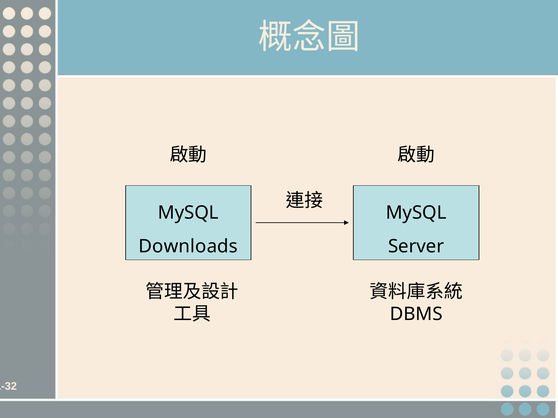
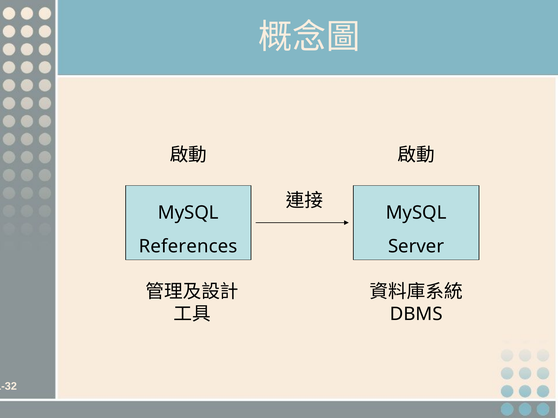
Downloads: Downloads -> References (188, 247)
